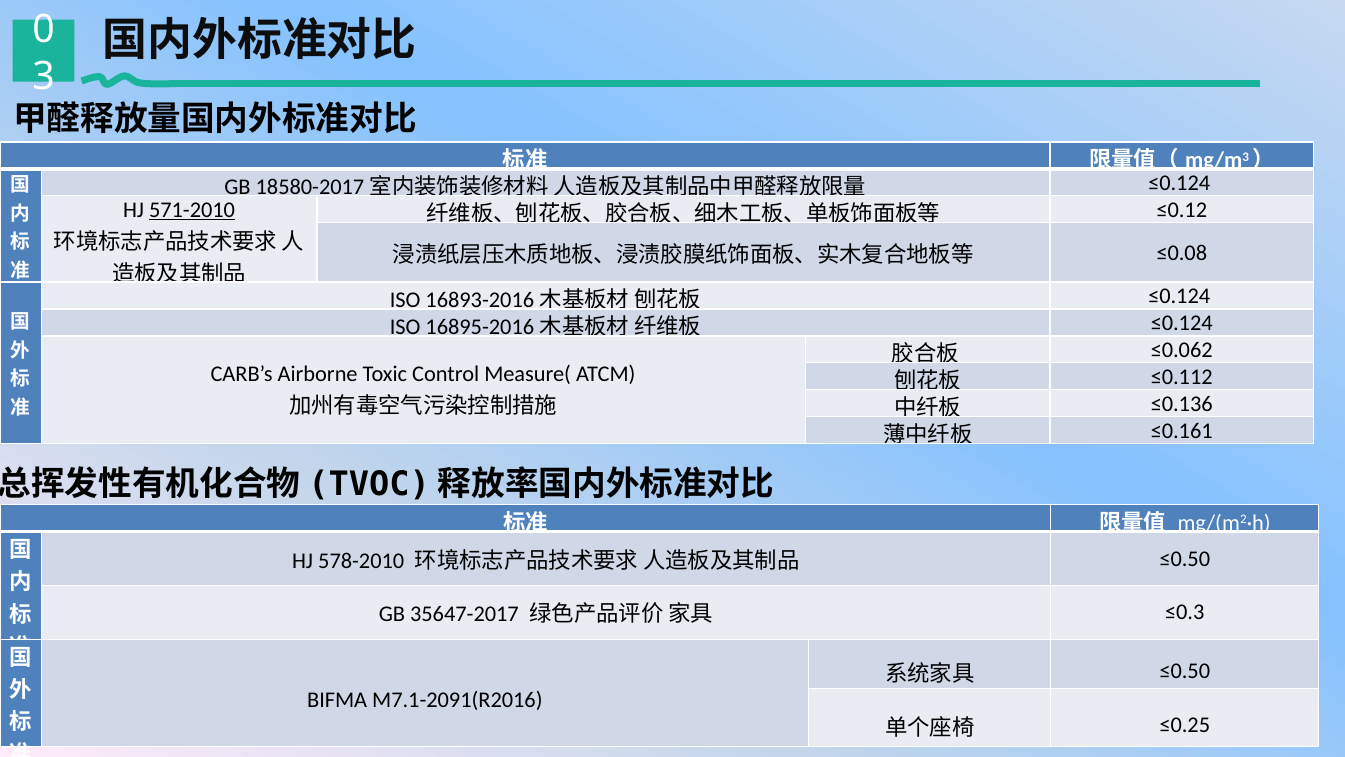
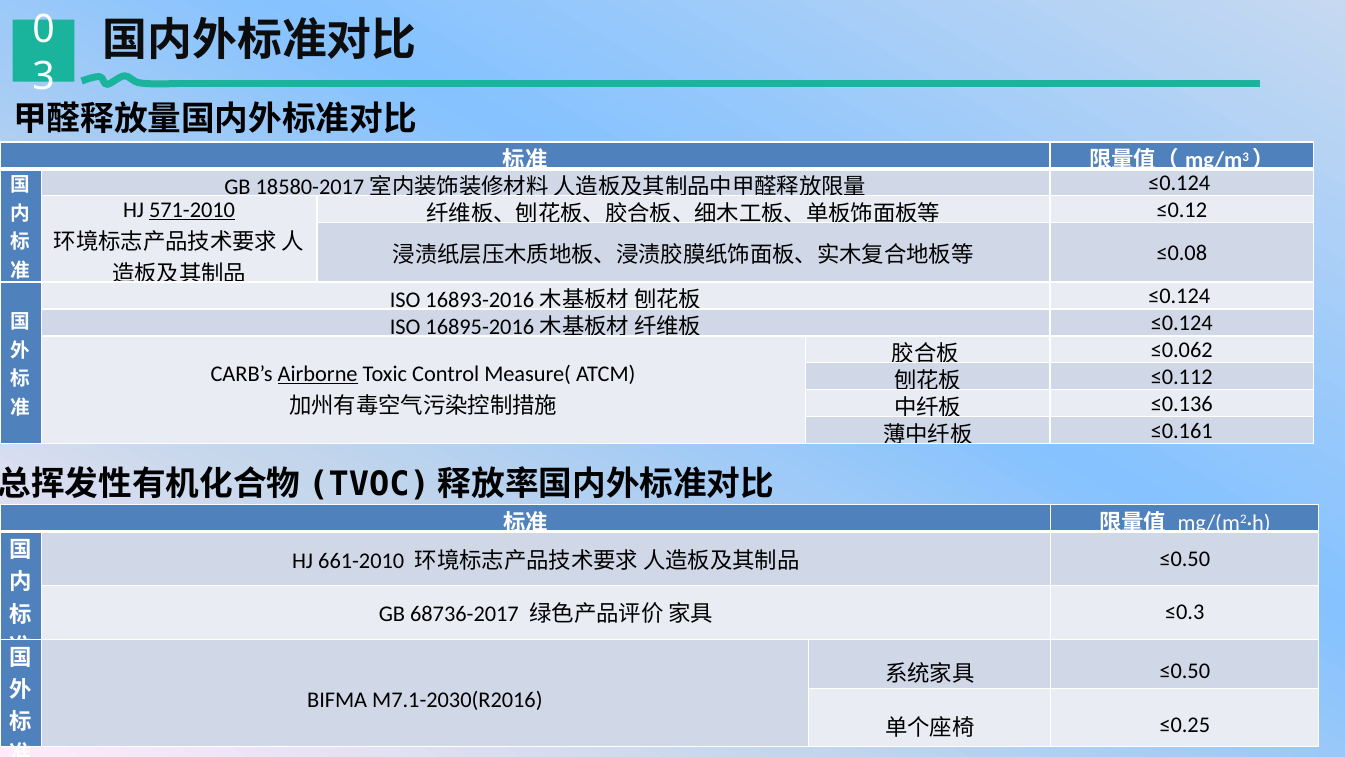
Airborne underline: none -> present (318, 374)
578-2010: 578-2010 -> 661-2010 (361, 561)
35647-2017: 35647-2017 -> 68736-2017 (464, 614)
M7.1-2091(R2016: M7.1-2091(R2016 -> M7.1-2030(R2016 (457, 700)
